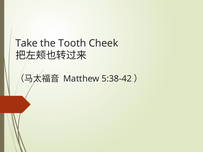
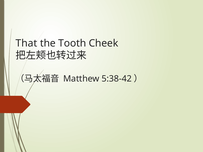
Take: Take -> That (26, 43)
